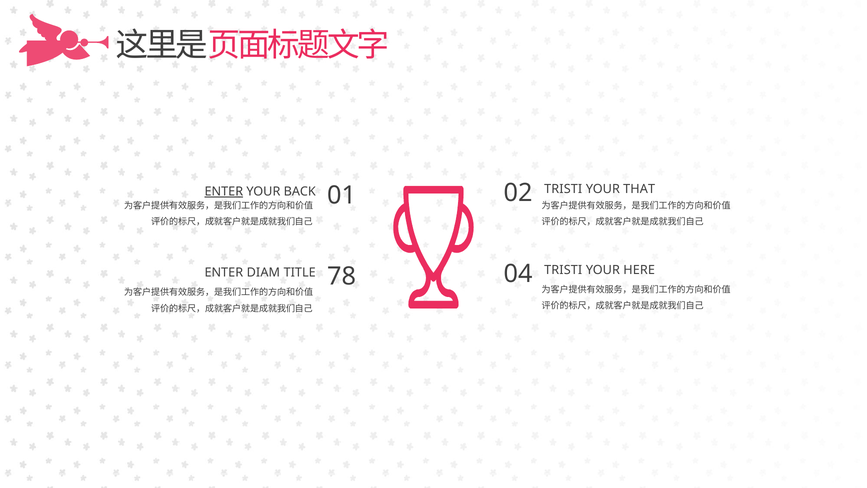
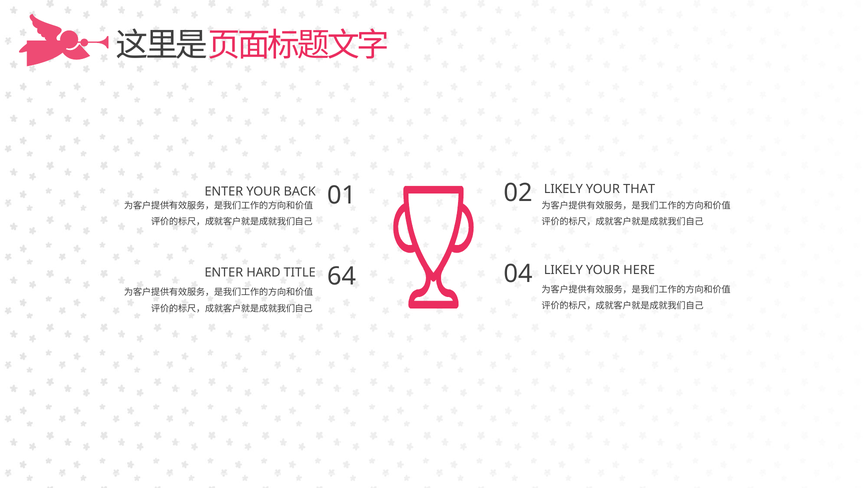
TRISTI: TRISTI -> LIKELY (563, 189)
ENTER underline: present -> none (224, 191)
TRISTI: TRISTI -> LIKELY (563, 270)
DIAM: DIAM -> HARD (263, 273)
78: 78 -> 64 (342, 276)
